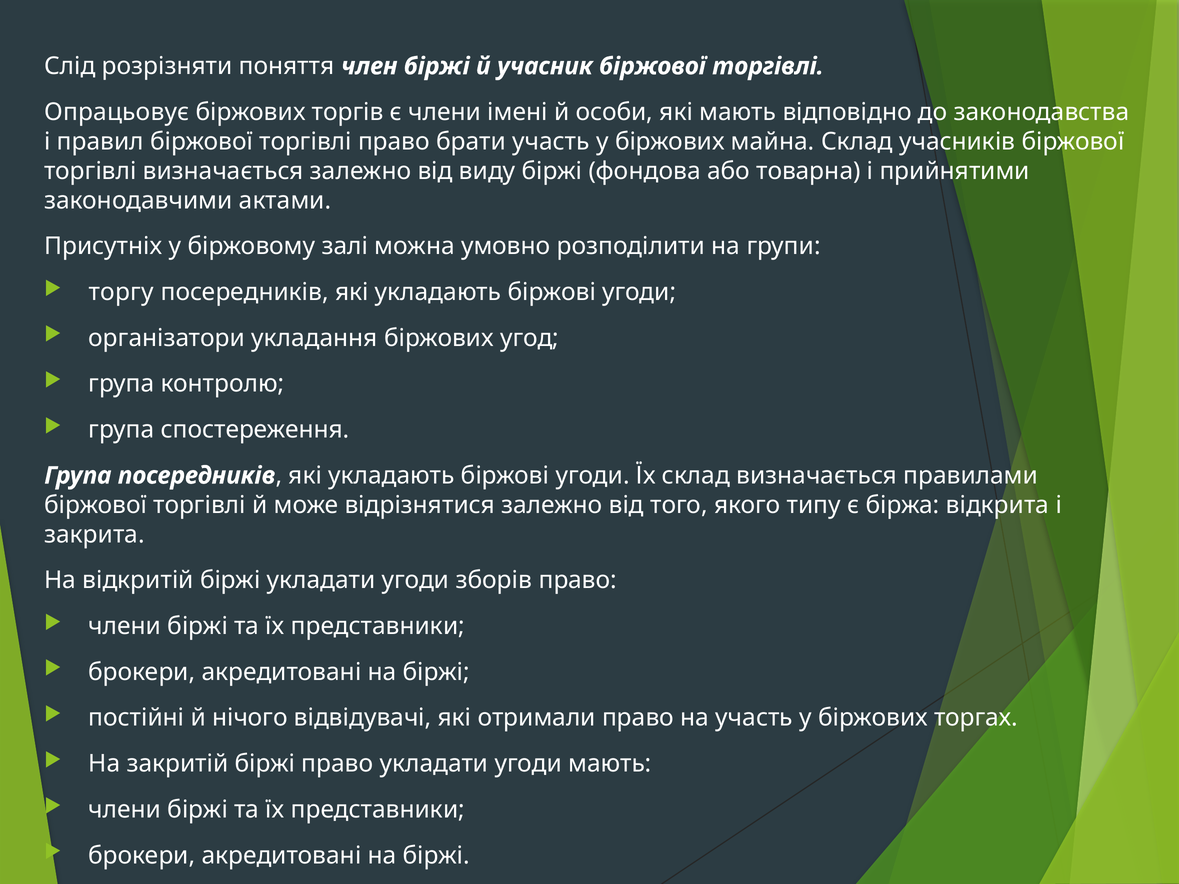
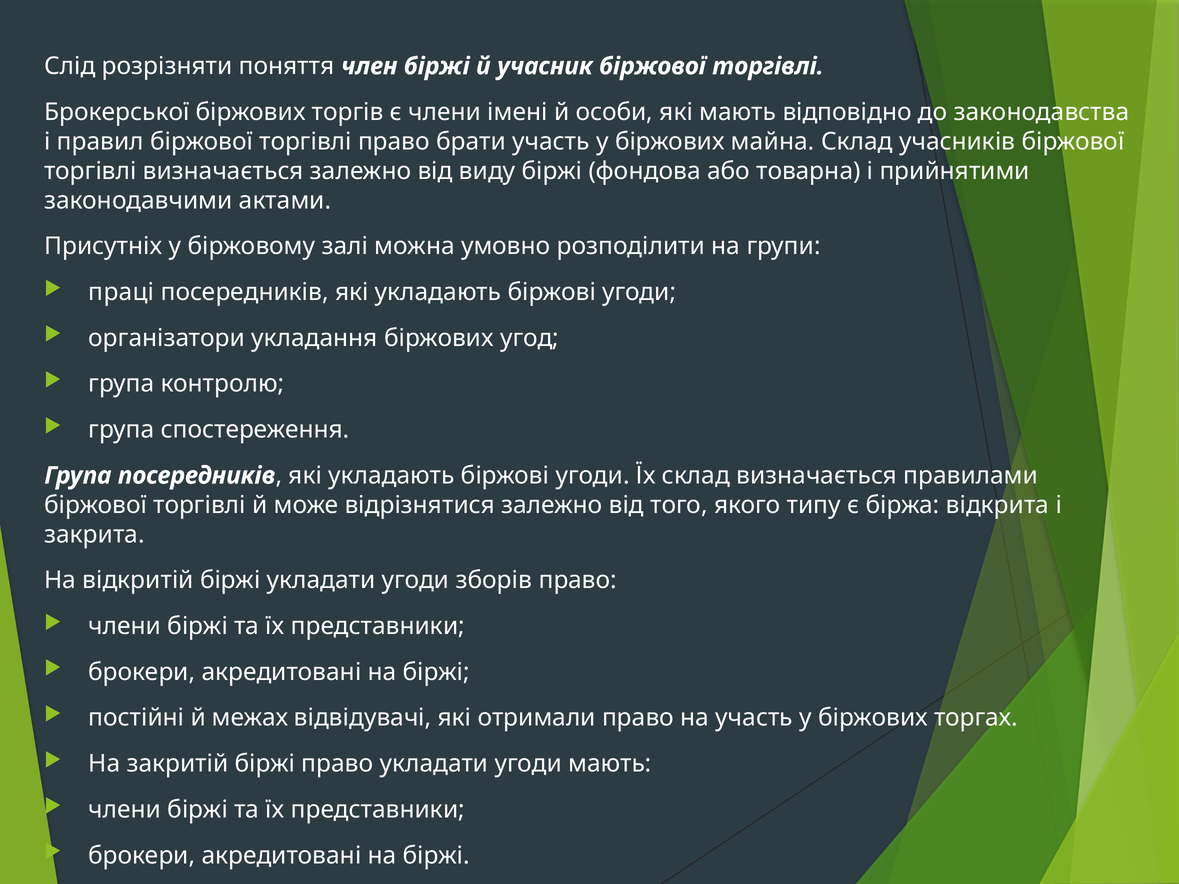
Опрацьовує: Опрацьовує -> Брокерської (117, 112)
торгу: торгу -> праці (121, 292)
нічого: нічого -> межах (250, 718)
